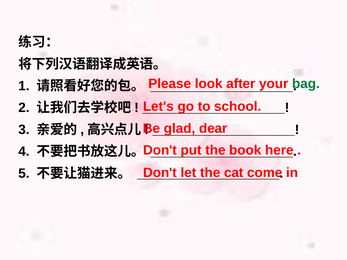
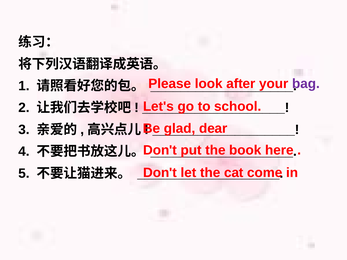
bag colour: green -> purple (306, 84)
